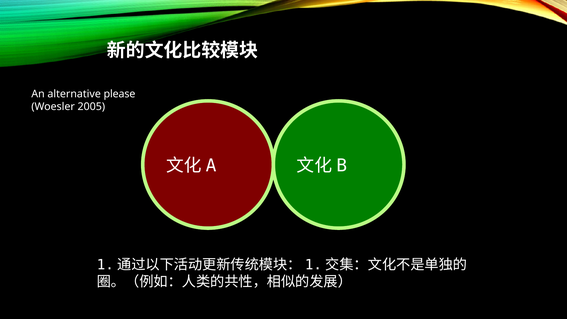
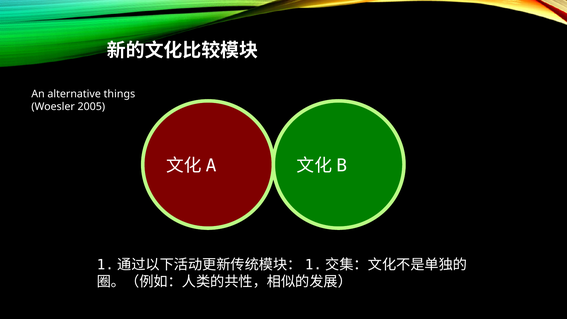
please: please -> things (119, 94)
